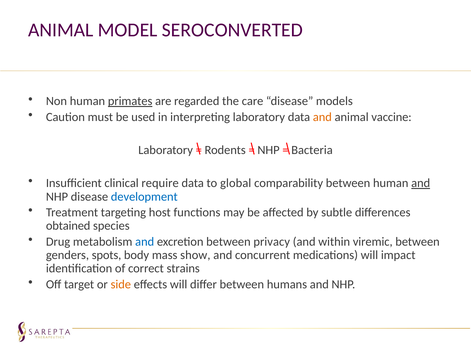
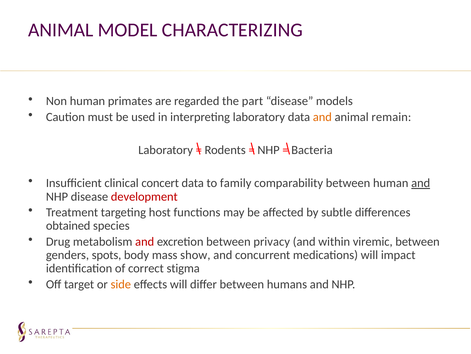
SEROCONVERTED: SEROCONVERTED -> CHARACTERIZING (232, 30)
primates underline: present -> none (130, 101)
care: care -> part (252, 101)
vaccine: vaccine -> remain (391, 117)
require: require -> concert (160, 183)
global: global -> family (236, 183)
development colour: blue -> red (144, 196)
and colour: blue -> red (145, 241)
strains: strains -> stigma (183, 268)
